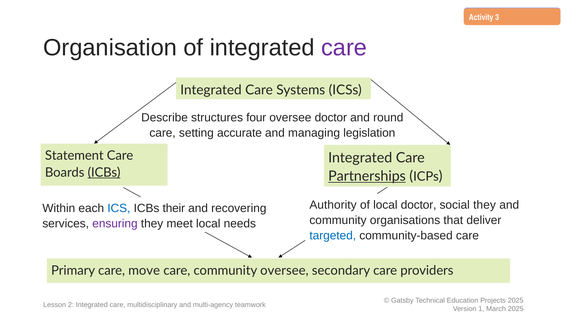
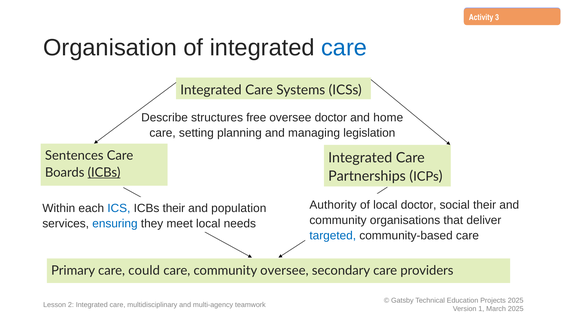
care colour: purple -> blue (344, 48)
four: four -> free (256, 118)
round: round -> home (388, 118)
accurate: accurate -> planning (239, 133)
Statement: Statement -> Sentences (74, 156)
Partnerships underline: present -> none (367, 176)
social they: they -> their (485, 205)
recovering: recovering -> population (239, 208)
ensuring colour: purple -> blue (115, 223)
move: move -> could (144, 270)
